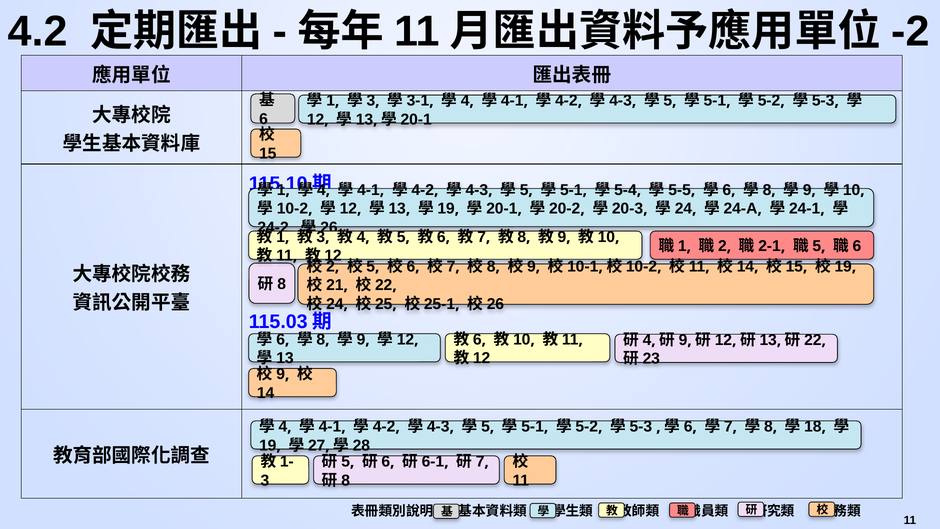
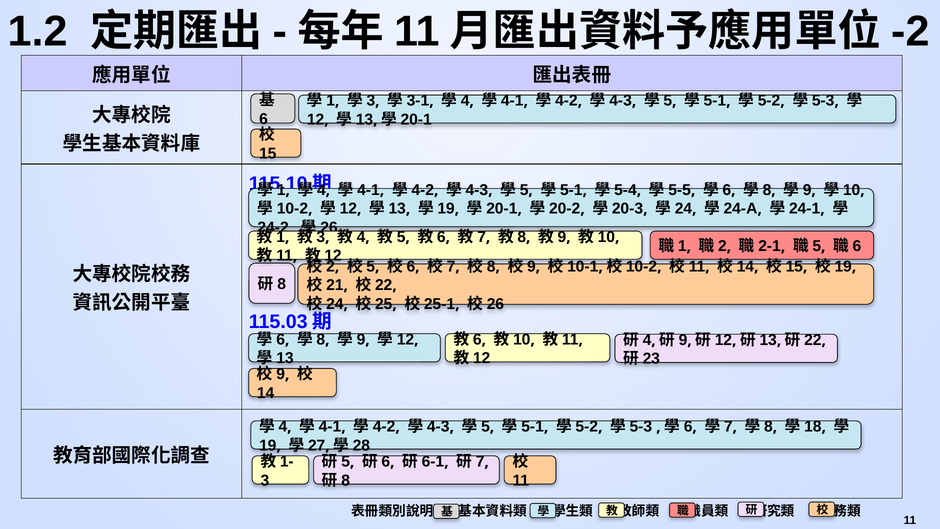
4.2: 4.2 -> 1.2 (38, 31)
